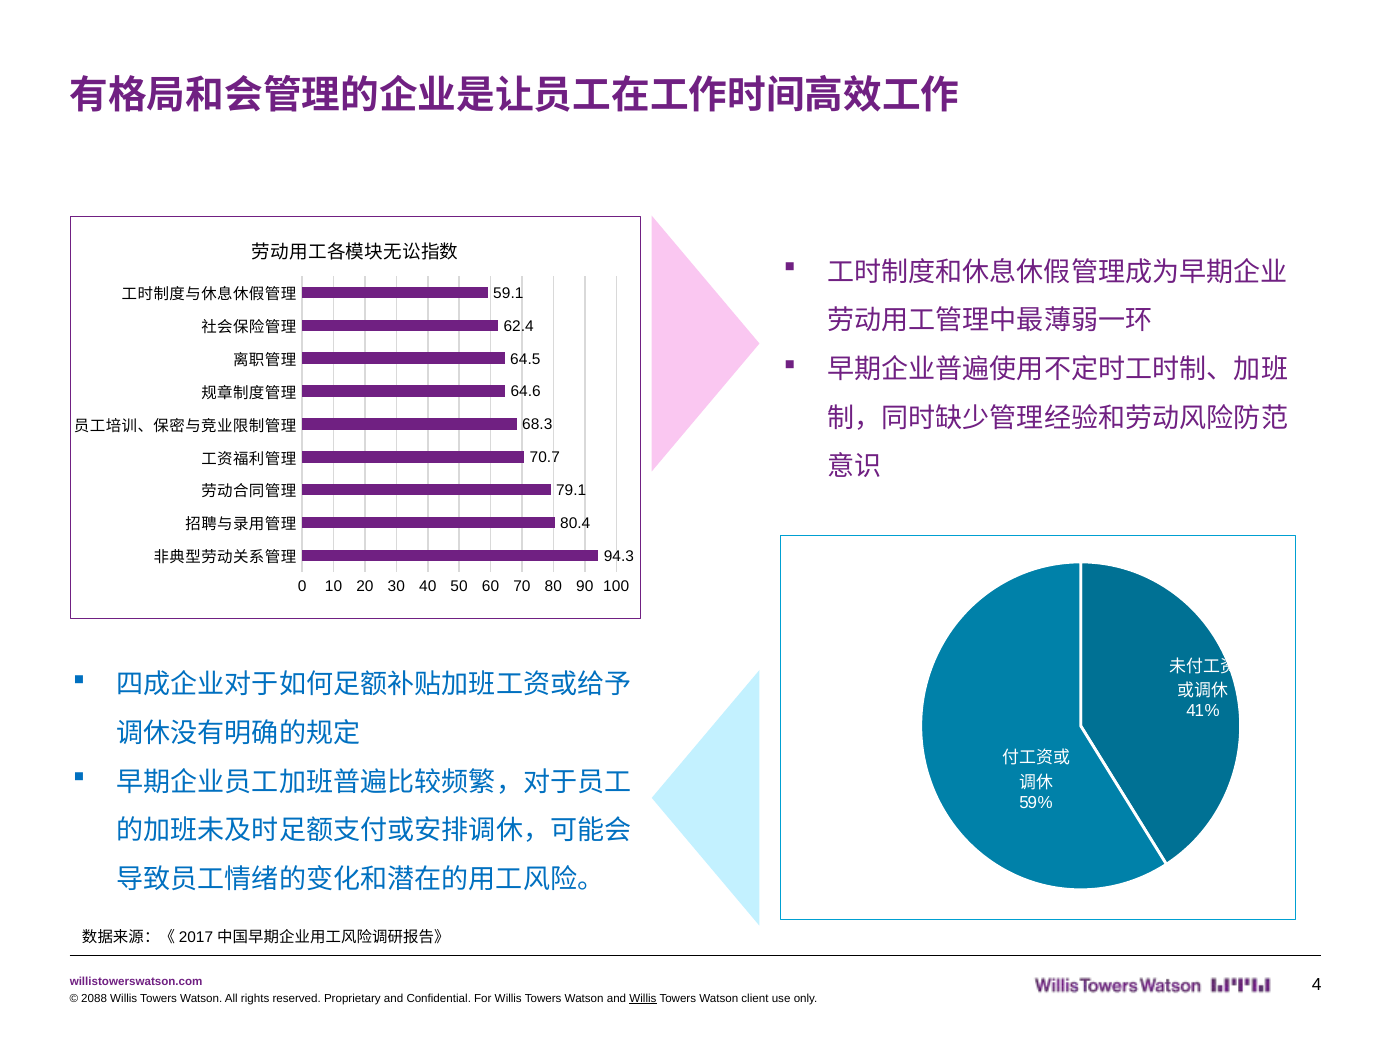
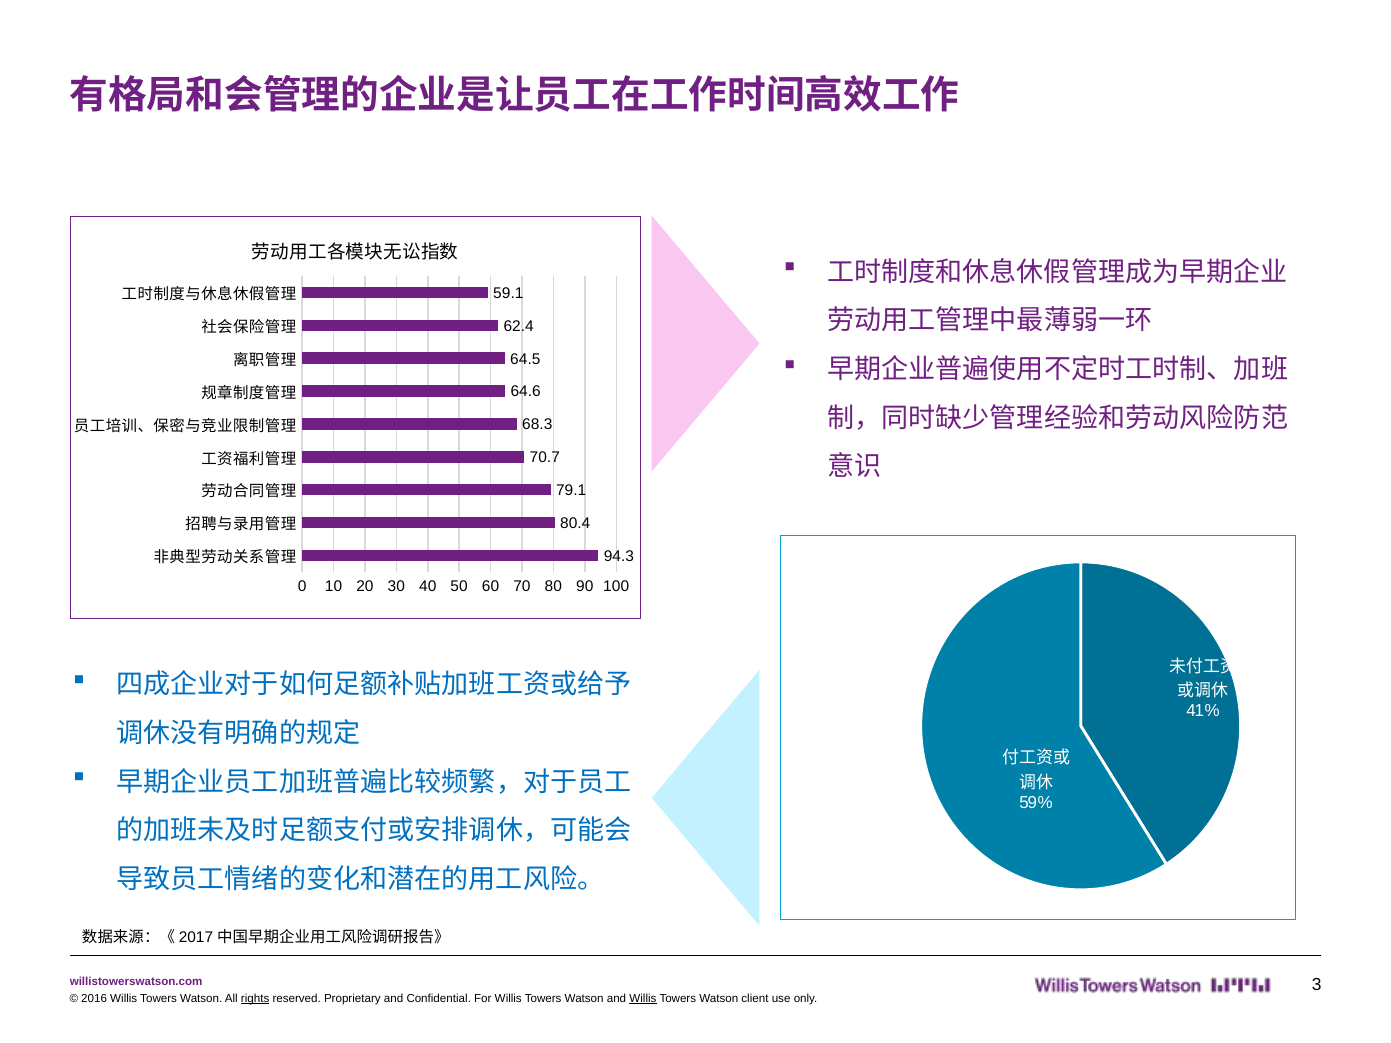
4: 4 -> 3 (1317, 985)
2088: 2088 -> 2016 (94, 999)
rights underline: none -> present (255, 999)
